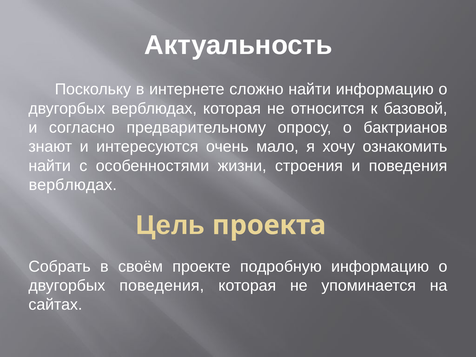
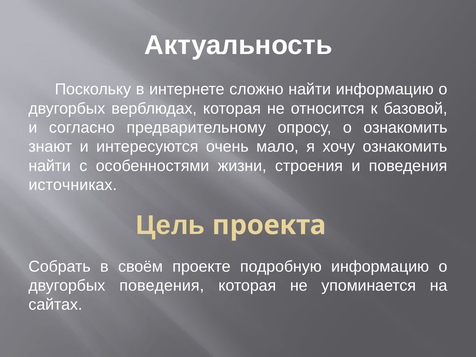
о бактрианов: бактрианов -> ознакомить (405, 128)
верблюдах: верблюдах -> источниках (73, 185)
